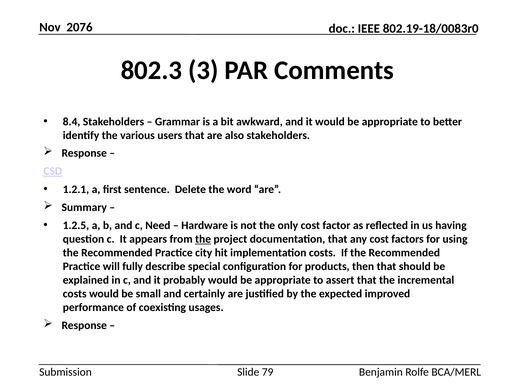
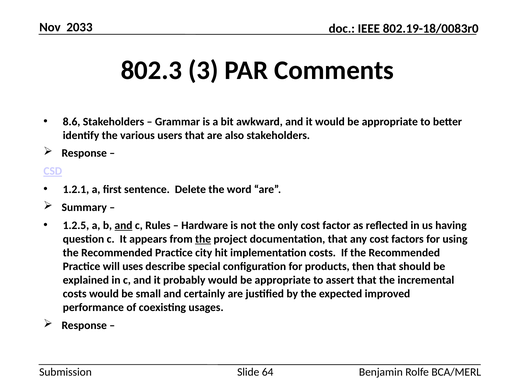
2076: 2076 -> 2033 (79, 27)
8.4: 8.4 -> 8.6 (72, 122)
and underline: none -> present (123, 225)
Need: Need -> Rules (158, 225)
fully: fully -> uses (133, 267)
79: 79 -> 64 (268, 372)
